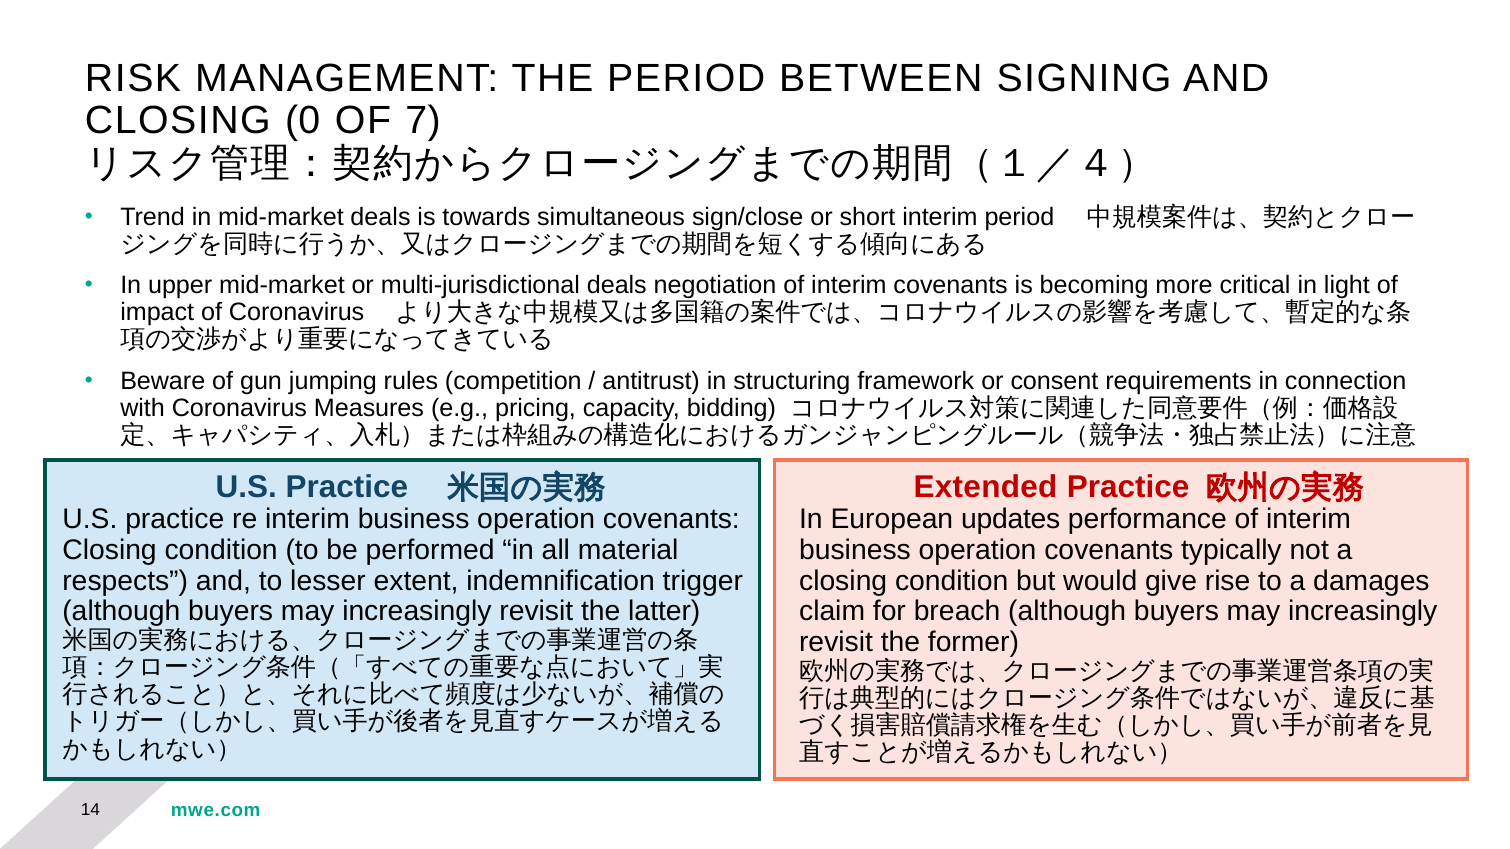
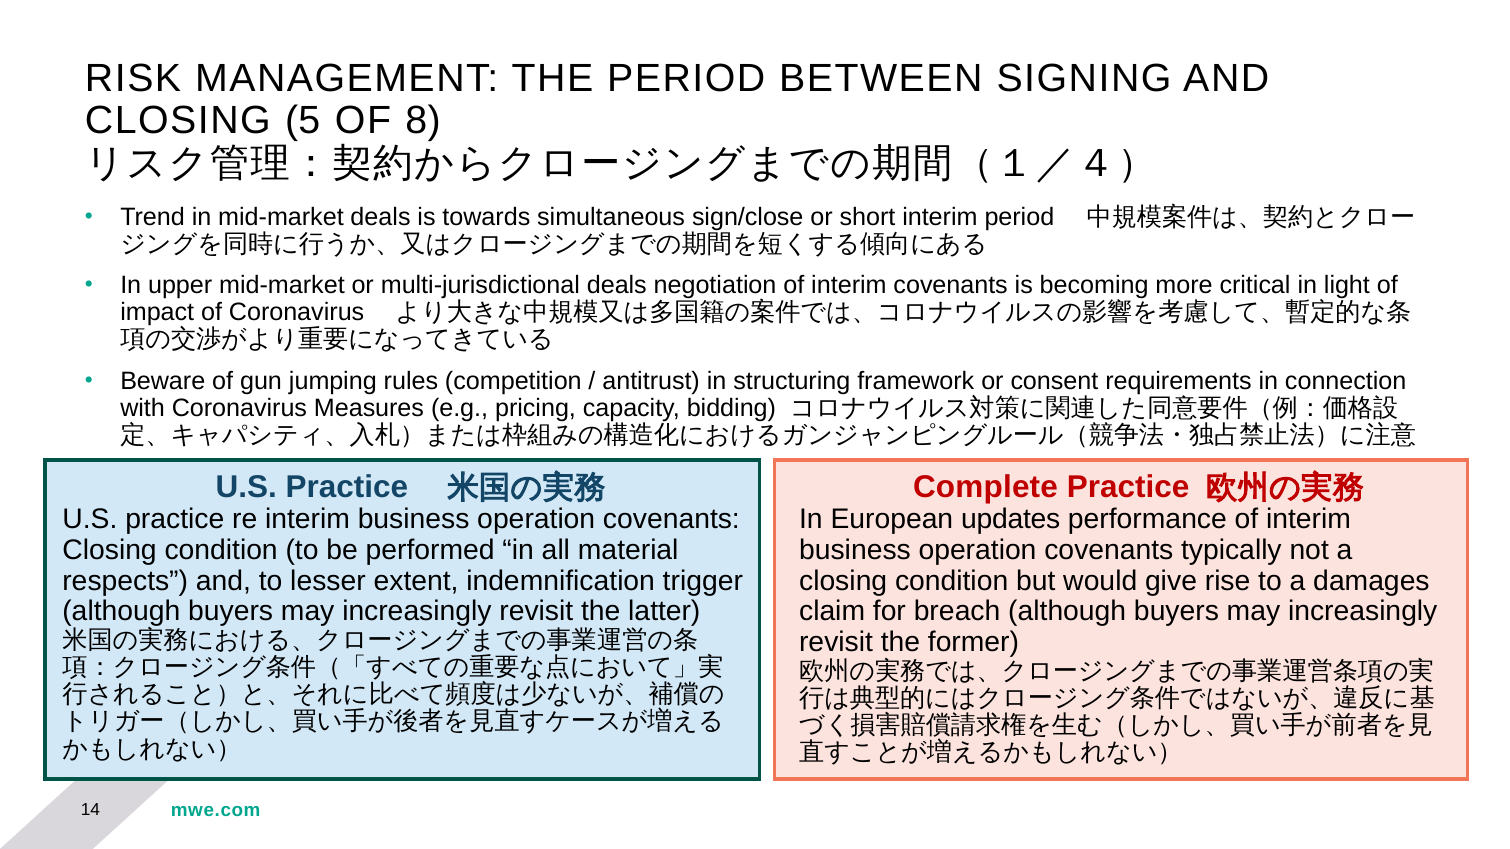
0: 0 -> 5 (303, 121)
7: 7 -> 8 (423, 121)
Extended: Extended -> Complete (985, 488)
